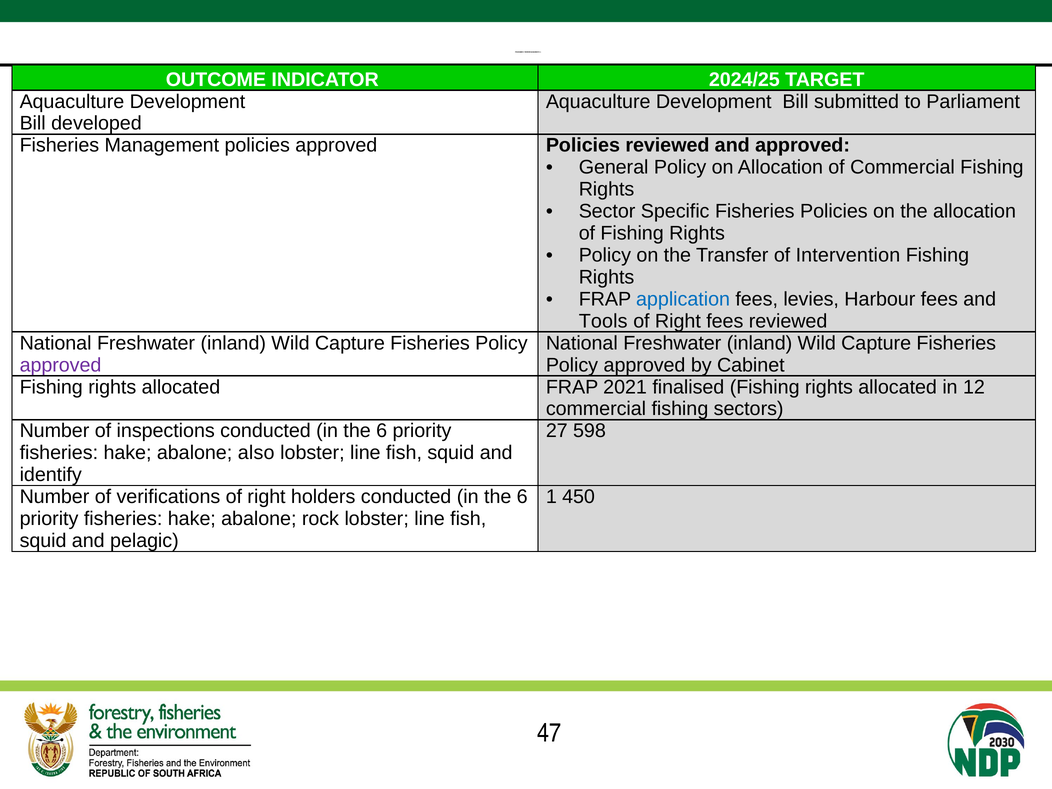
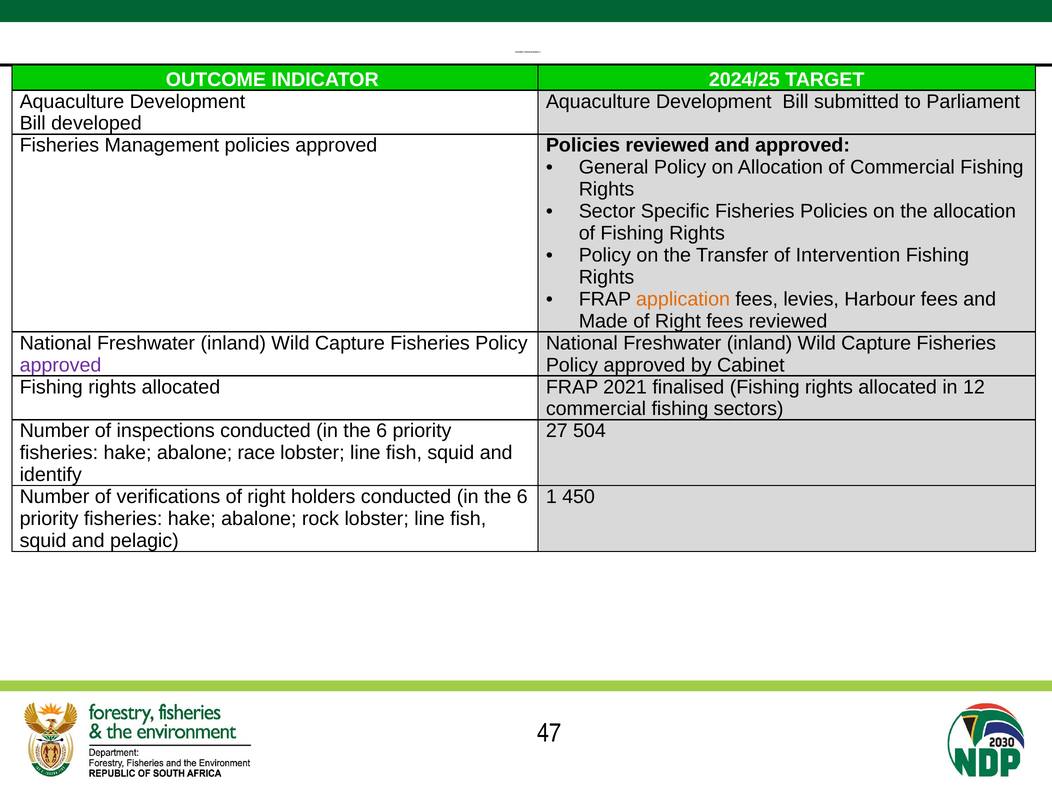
application colour: blue -> orange (683, 299)
Tools: Tools -> Made (603, 321)
598: 598 -> 504 (589, 431)
also: also -> race (256, 453)
